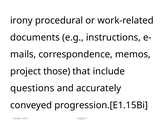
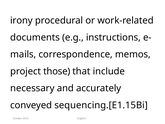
questions: questions -> necessary (32, 88)
progression.[E1.15Bi: progression.[E1.15Bi -> sequencing.[E1.15Bi (101, 105)
